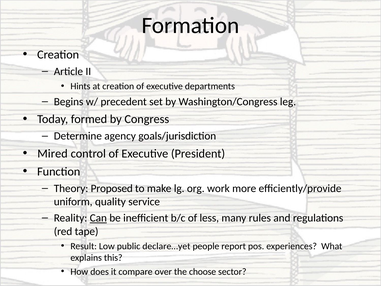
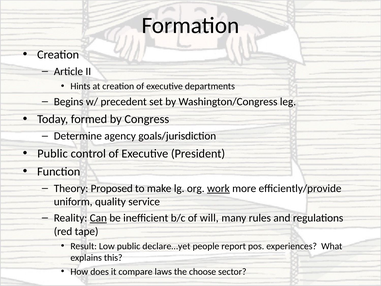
Mired: Mired -> Public (53, 153)
work underline: none -> present (218, 188)
less: less -> will (209, 218)
over: over -> laws (163, 271)
